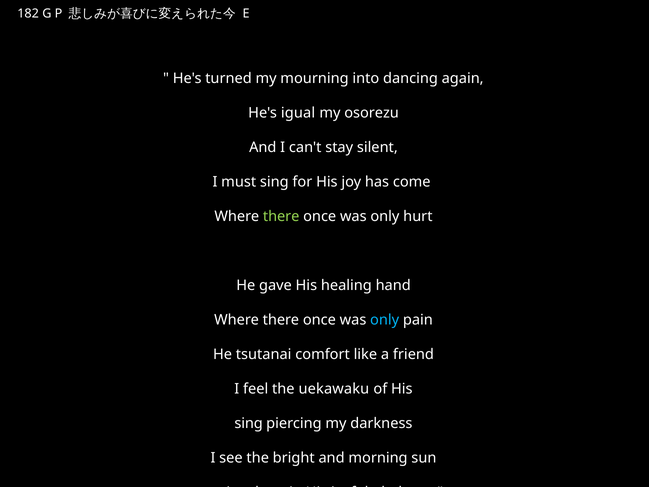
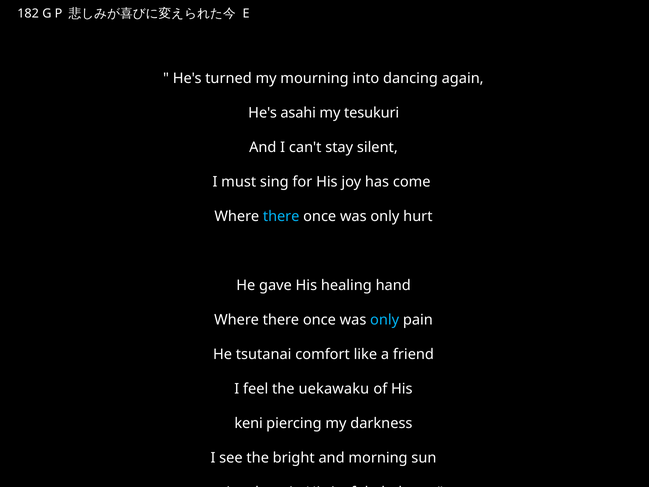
igual: igual -> asahi (298, 113)
osorezu: osorezu -> tesukuri (372, 113)
there colour: light green -> light blue (281, 216)
sing: sing -> keni (249, 423)
